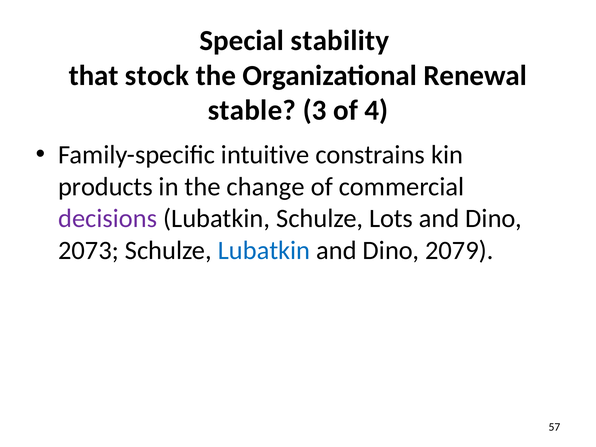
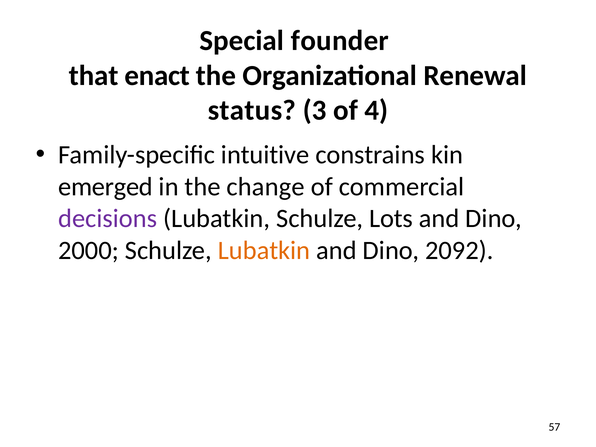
stability: stability -> founder (340, 41)
stock: stock -> enact (157, 76)
stable: stable -> status (252, 110)
products: products -> emerged (105, 187)
2073: 2073 -> 2000 (88, 250)
Lubatkin colour: blue -> orange (264, 250)
2079: 2079 -> 2092 (459, 250)
